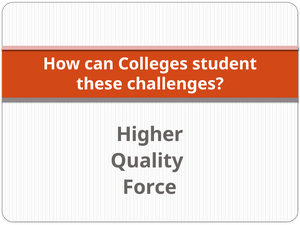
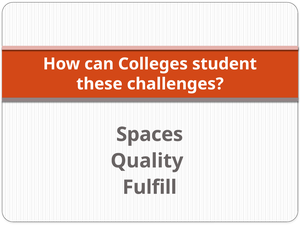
Higher: Higher -> Spaces (150, 134)
Force: Force -> Fulfill (150, 187)
